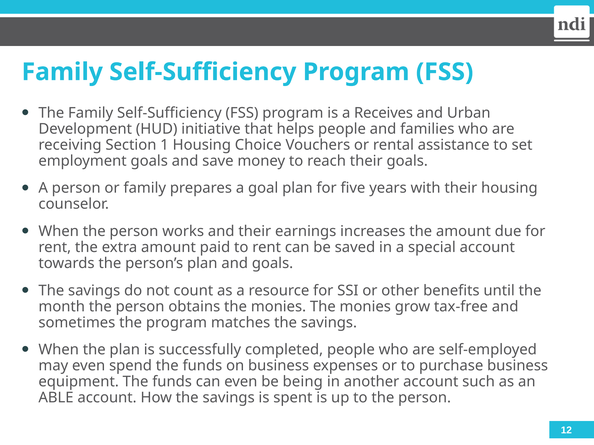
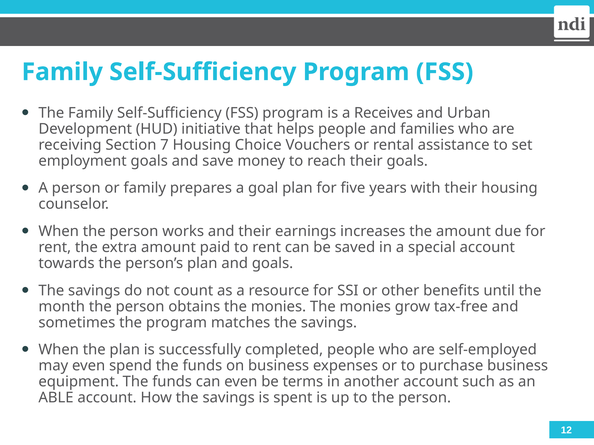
1: 1 -> 7 (164, 145)
being: being -> terms (303, 382)
